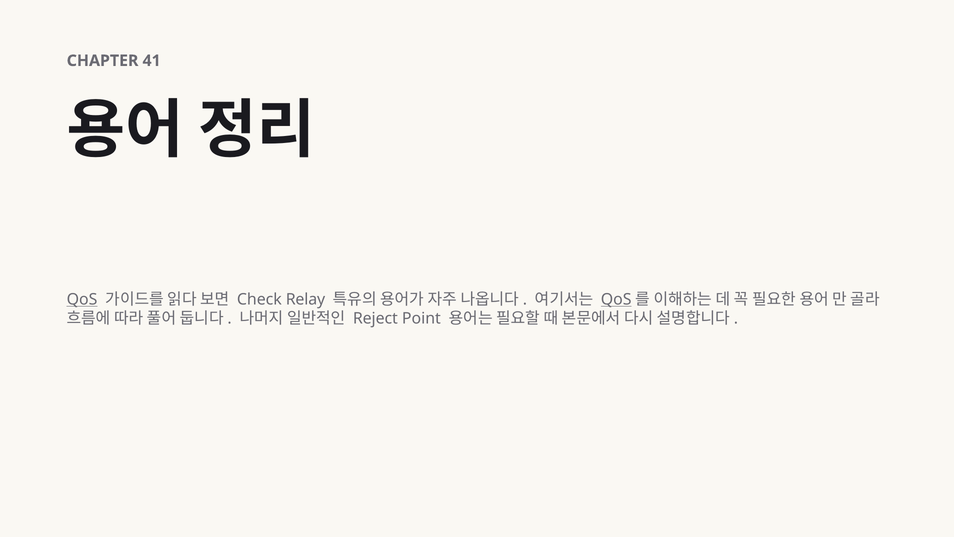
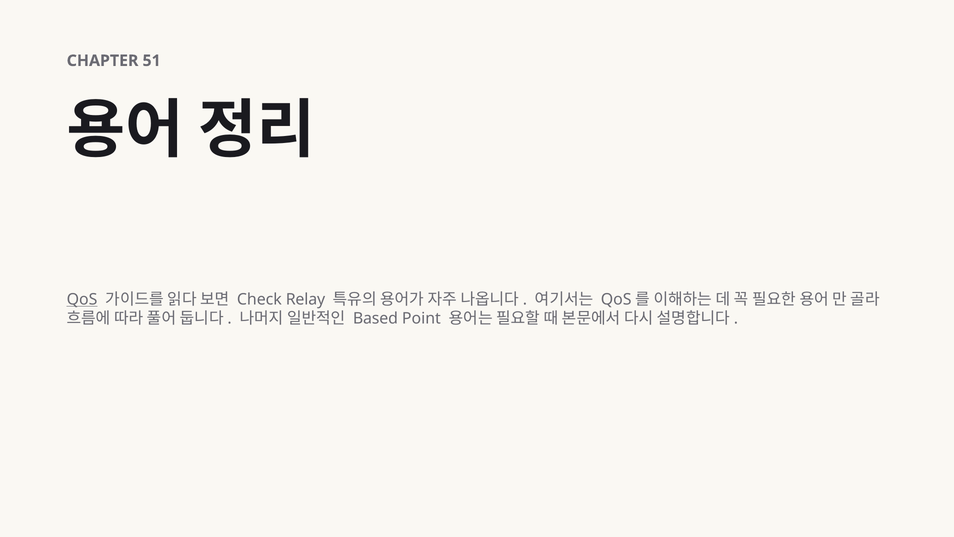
41: 41 -> 51 (152, 61)
QoS underline: present -> none (616, 299)
Reject: Reject -> Based (375, 318)
